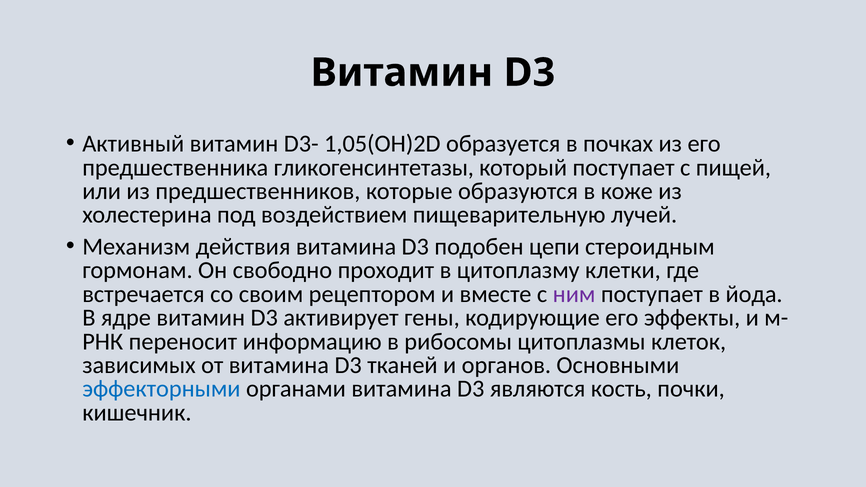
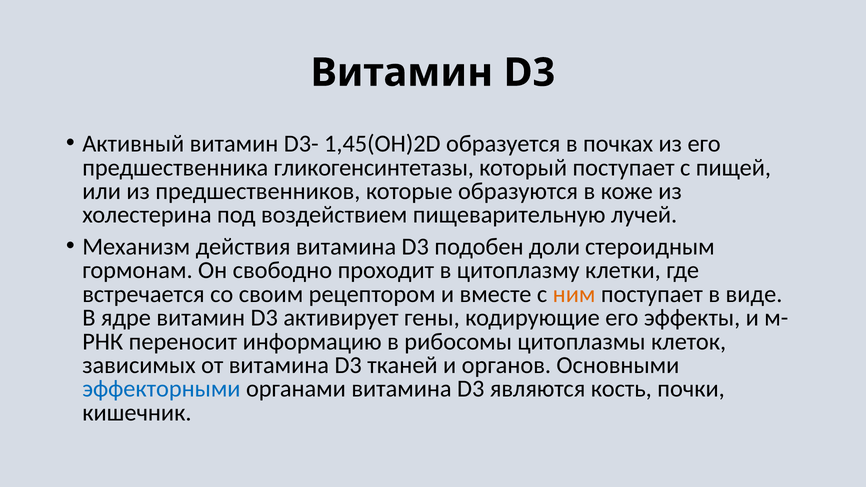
1,05(ОН)2D: 1,05(ОН)2D -> 1,45(ОН)2D (382, 144)
цепи: цепи -> доли (554, 247)
ним colour: purple -> orange (574, 294)
йода: йода -> виде (754, 294)
